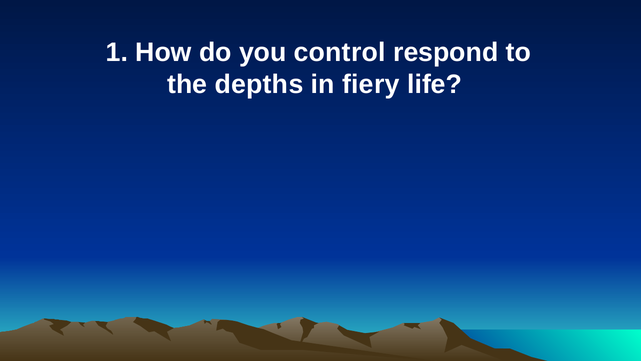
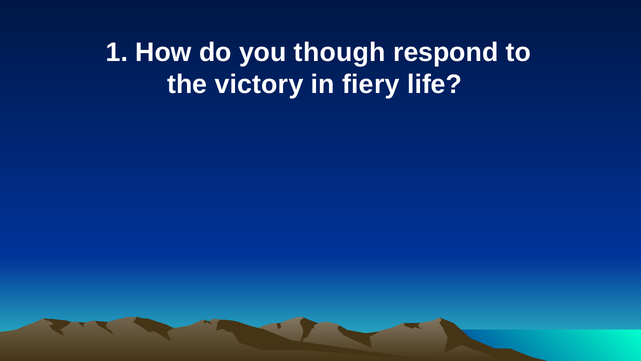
control: control -> though (340, 52)
depths: depths -> victory (259, 84)
